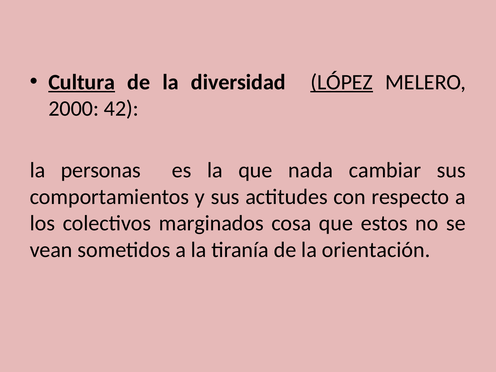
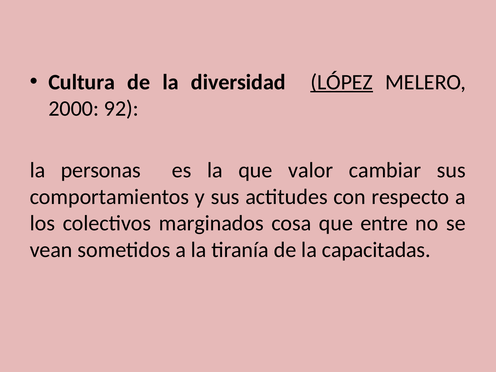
Cultura underline: present -> none (82, 82)
42: 42 -> 92 (121, 109)
nada: nada -> valor (311, 170)
estos: estos -> entre (384, 223)
orientación: orientación -> capacitadas (376, 250)
